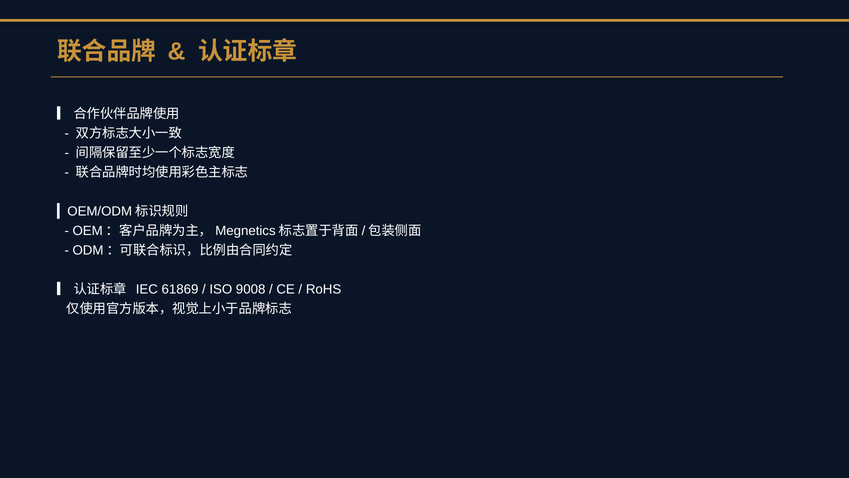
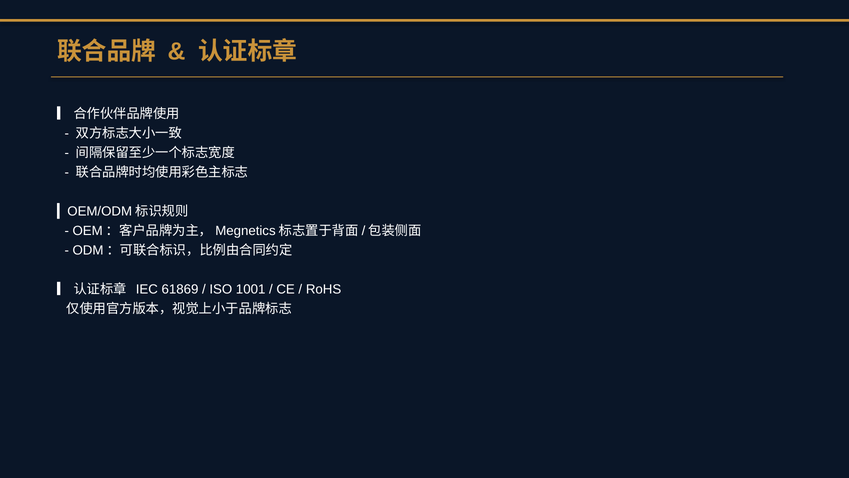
9008: 9008 -> 1001 (251, 289)
